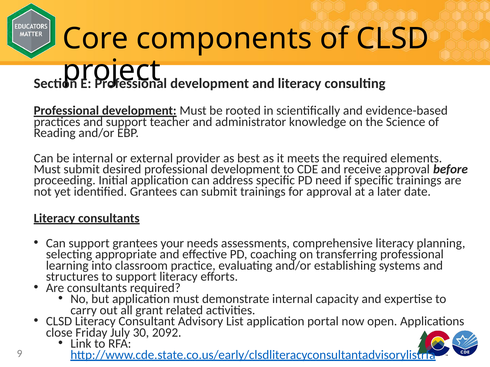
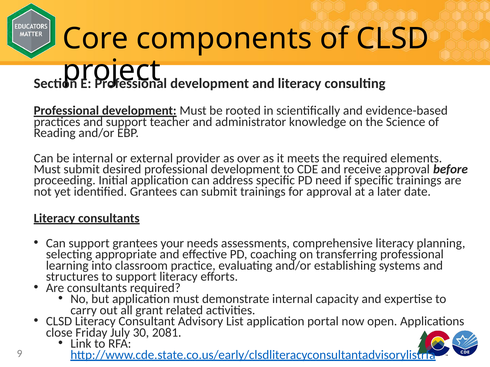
best: best -> over (249, 158)
2092: 2092 -> 2081 (167, 333)
